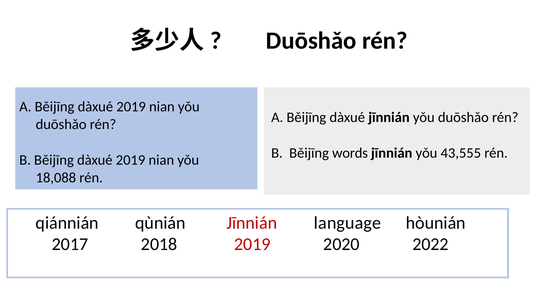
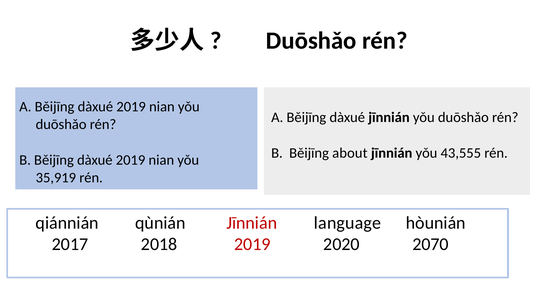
words: words -> about (350, 153)
18,088: 18,088 -> 35,919 (56, 178)
2022: 2022 -> 2070 (431, 244)
